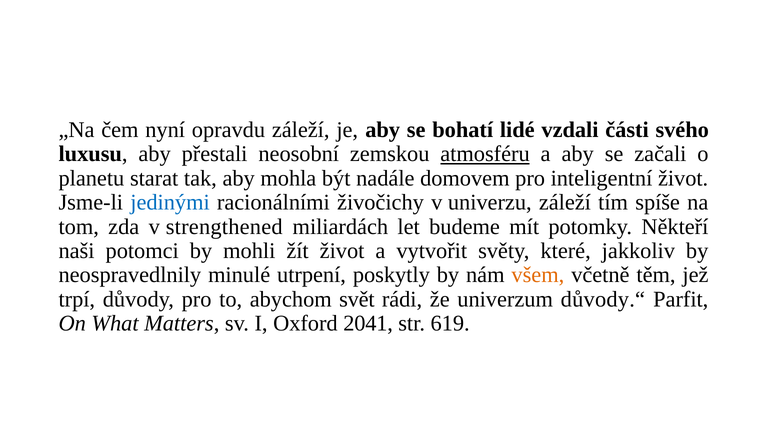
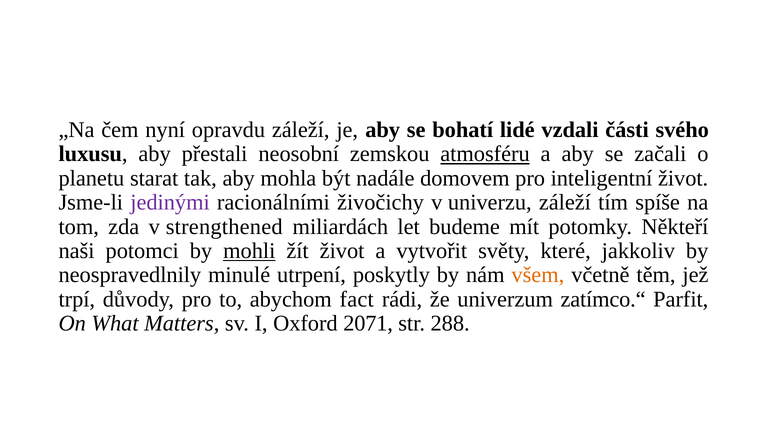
jedinými colour: blue -> purple (170, 202)
mohli underline: none -> present (249, 251)
svět: svět -> fact (357, 299)
důvody.“: důvody.“ -> zatímco.“ (603, 299)
2041: 2041 -> 2071 (368, 323)
619: 619 -> 288 (450, 323)
